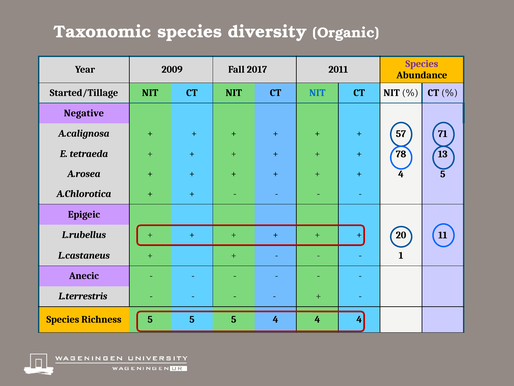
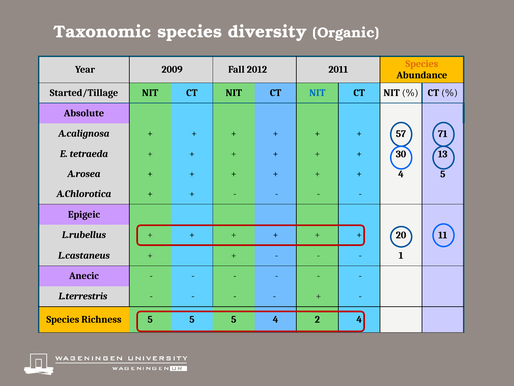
Species colour: purple -> orange (422, 64)
2017: 2017 -> 2012 (257, 69)
Negative: Negative -> Absolute (84, 113)
78: 78 -> 30 (401, 154)
5 4 4: 4 -> 2 (317, 319)
